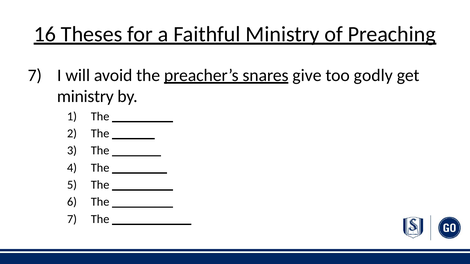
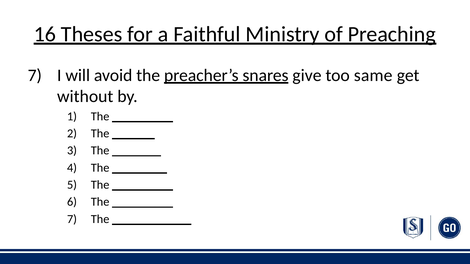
godly: godly -> same (373, 76)
ministry: ministry -> without (85, 97)
